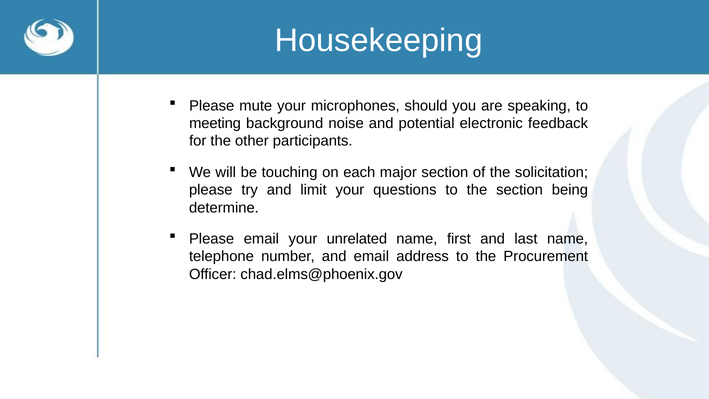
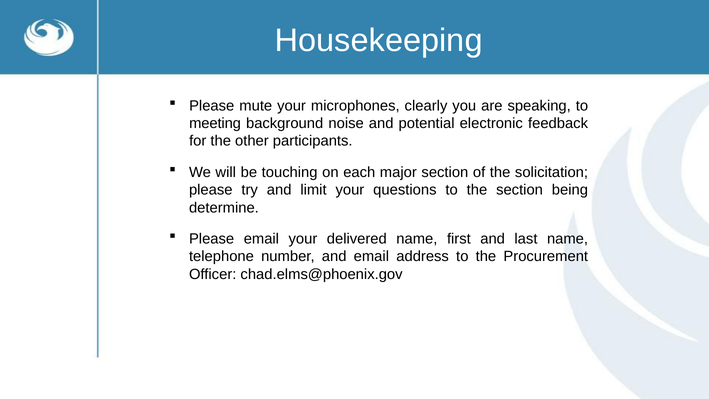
should: should -> clearly (426, 106)
unrelated: unrelated -> delivered (357, 239)
